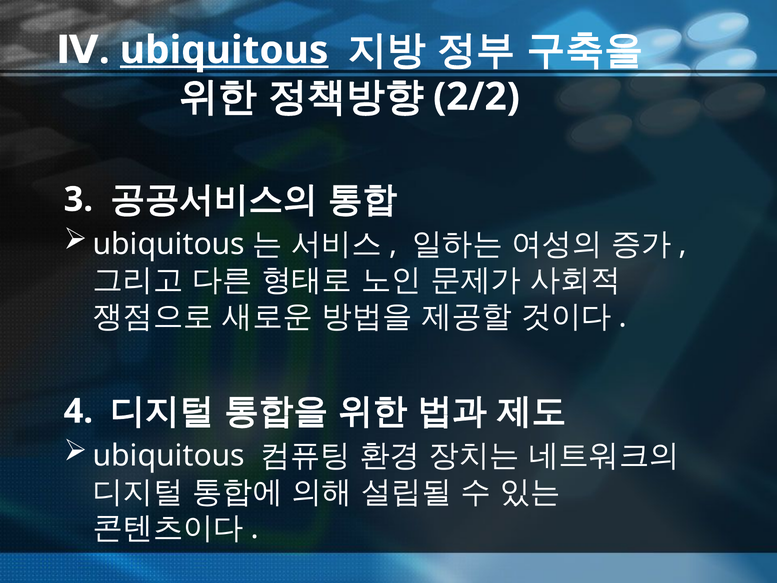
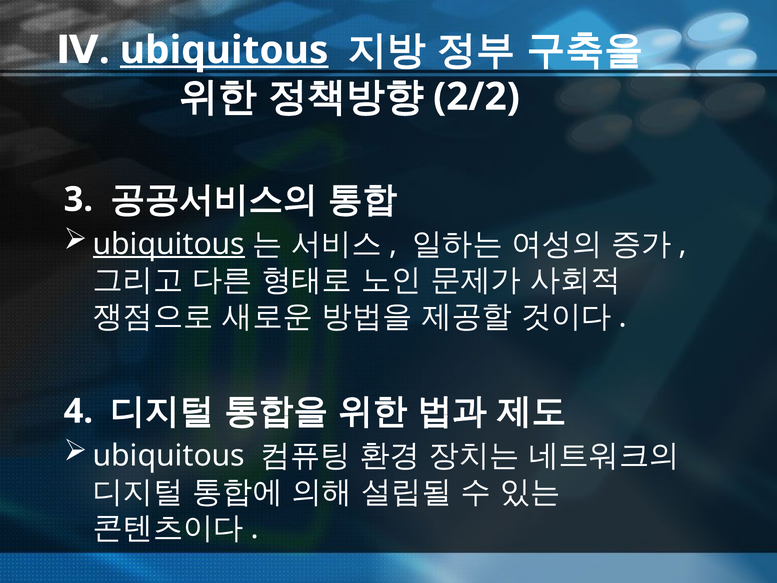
ubiquitous underline: none -> present (169, 244)
